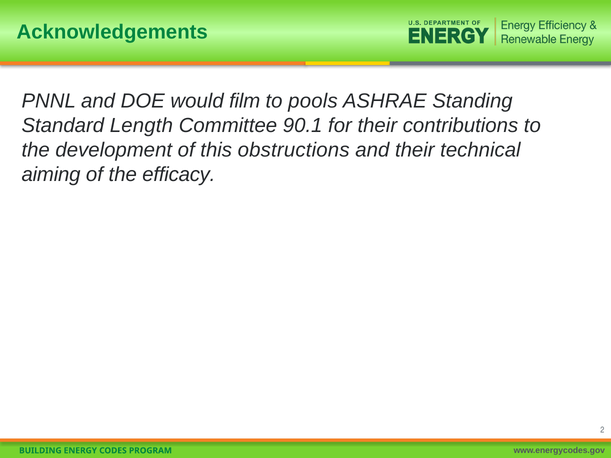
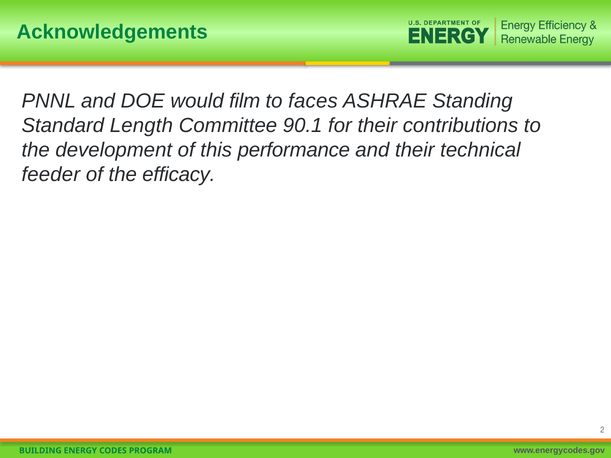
pools: pools -> faces (313, 101)
obstructions: obstructions -> performance (294, 150)
aiming: aiming -> feeder (51, 175)
